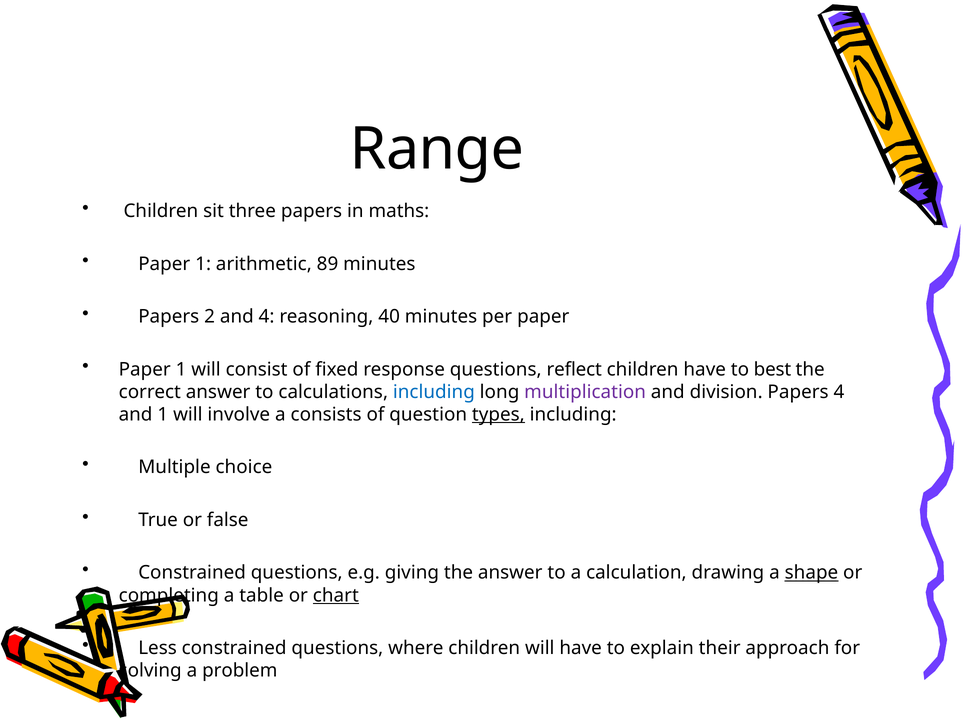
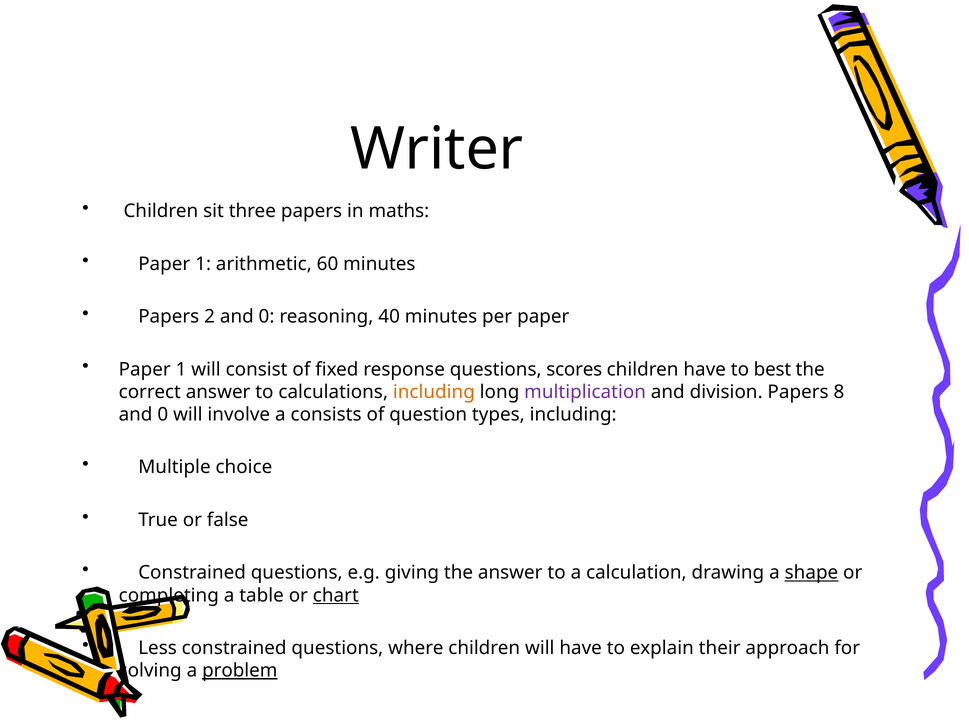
Range: Range -> Writer (437, 149)
89: 89 -> 60 (328, 264)
2 and 4: 4 -> 0 (267, 317)
reflect: reflect -> scores (574, 370)
including colour: blue -> orange (434, 392)
Papers 4: 4 -> 8 (839, 392)
1: 1 -> 0 (163, 415)
types underline: present -> none (498, 415)
problem underline: none -> present (240, 671)
